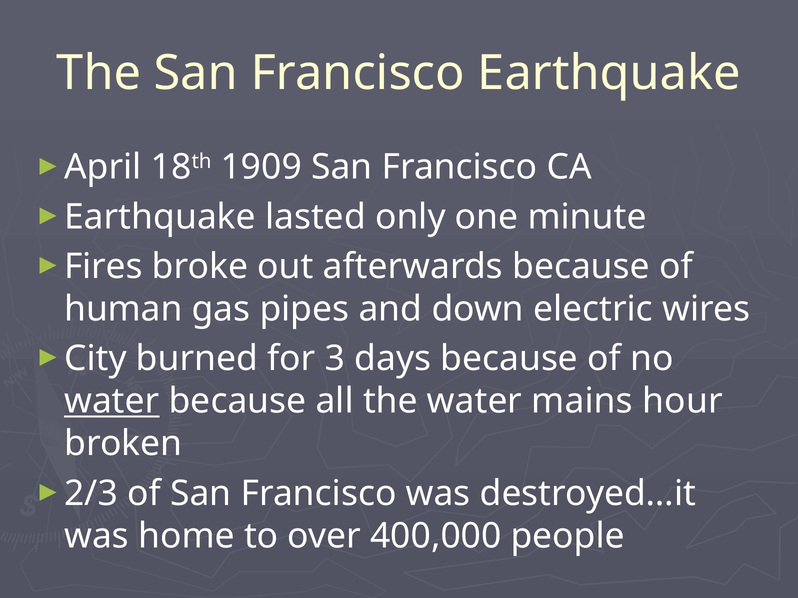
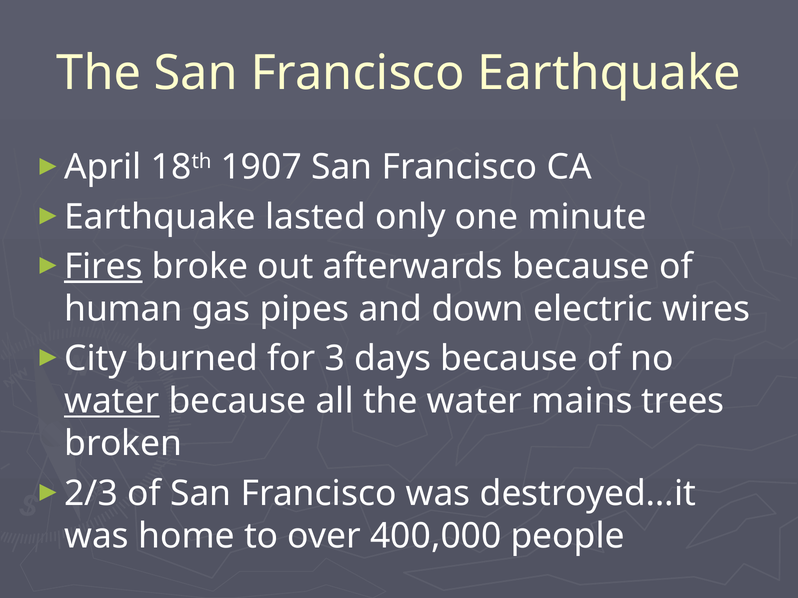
1909: 1909 -> 1907 (261, 167)
Fires underline: none -> present (104, 267)
hour: hour -> trees (683, 402)
